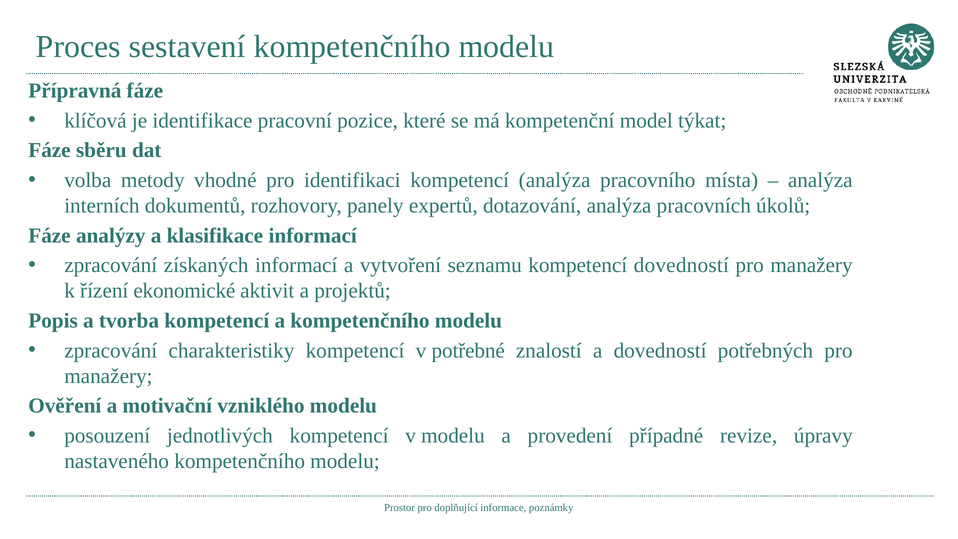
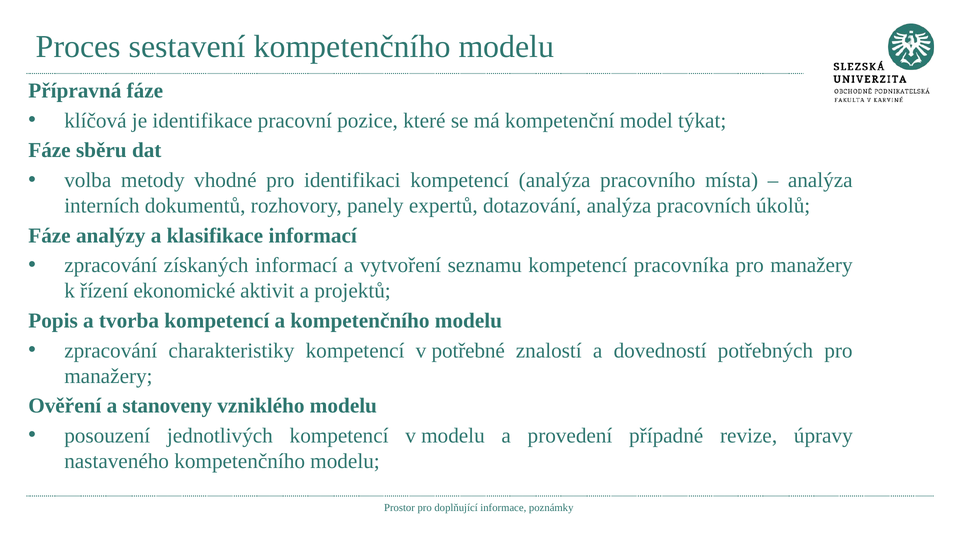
kompetencí dovedností: dovedností -> pracovníka (681, 265)
motivační: motivační -> stanoveny (167, 406)
